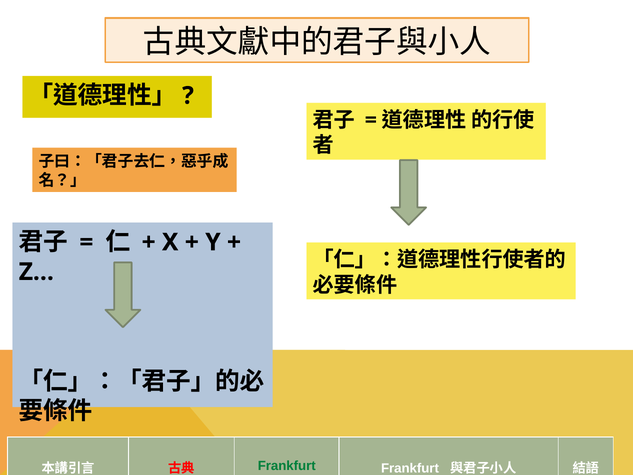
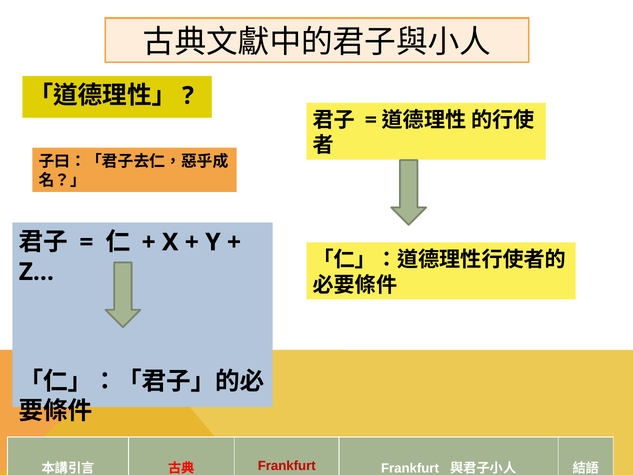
Frankfurt colour: green -> red (287, 465)
